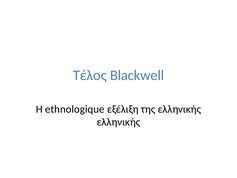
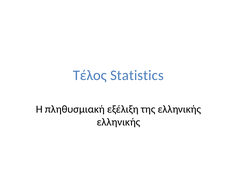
Blackwell: Blackwell -> Statistics (137, 75)
ethnologique: ethnologique -> πληθυσμιακή (75, 109)
